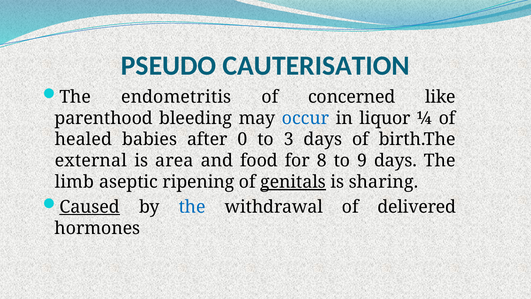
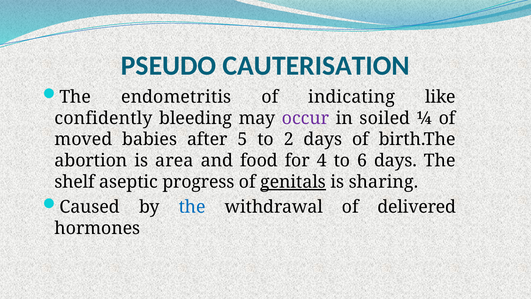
concerned: concerned -> indicating (352, 97)
parenthood: parenthood -> confidently (104, 118)
occur colour: blue -> purple (306, 118)
liquor: liquor -> soiled (385, 118)
healed: healed -> moved (83, 139)
0: 0 -> 5 (242, 139)
3: 3 -> 2 (289, 139)
external: external -> abortion (91, 161)
8: 8 -> 4 (322, 161)
9: 9 -> 6 (362, 161)
limb: limb -> shelf (75, 182)
ripening: ripening -> progress (198, 182)
Caused underline: present -> none (90, 207)
